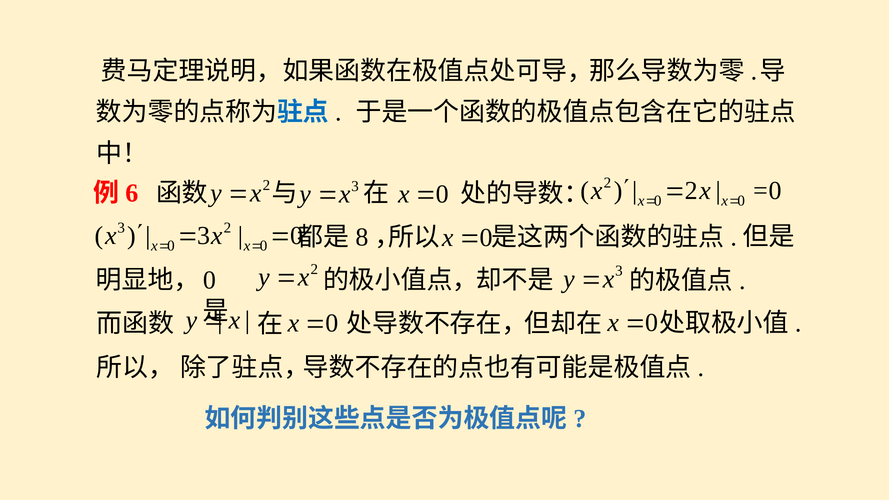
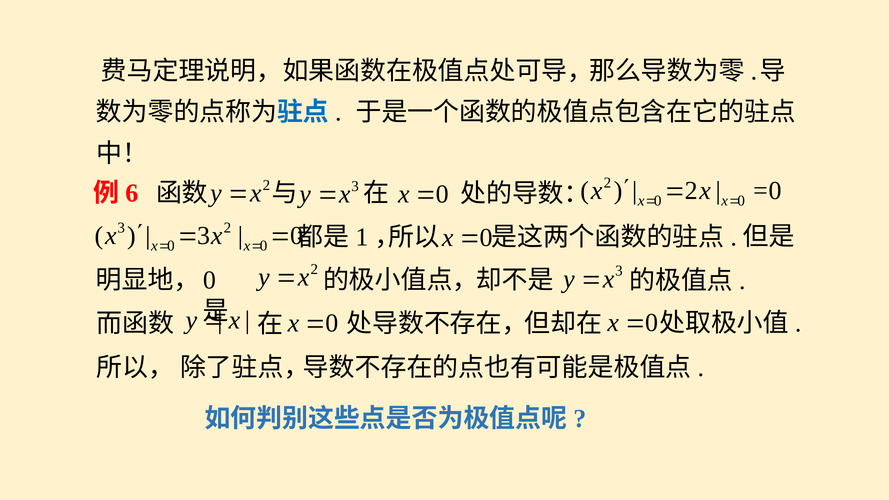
8: 8 -> 1 (362, 237)
